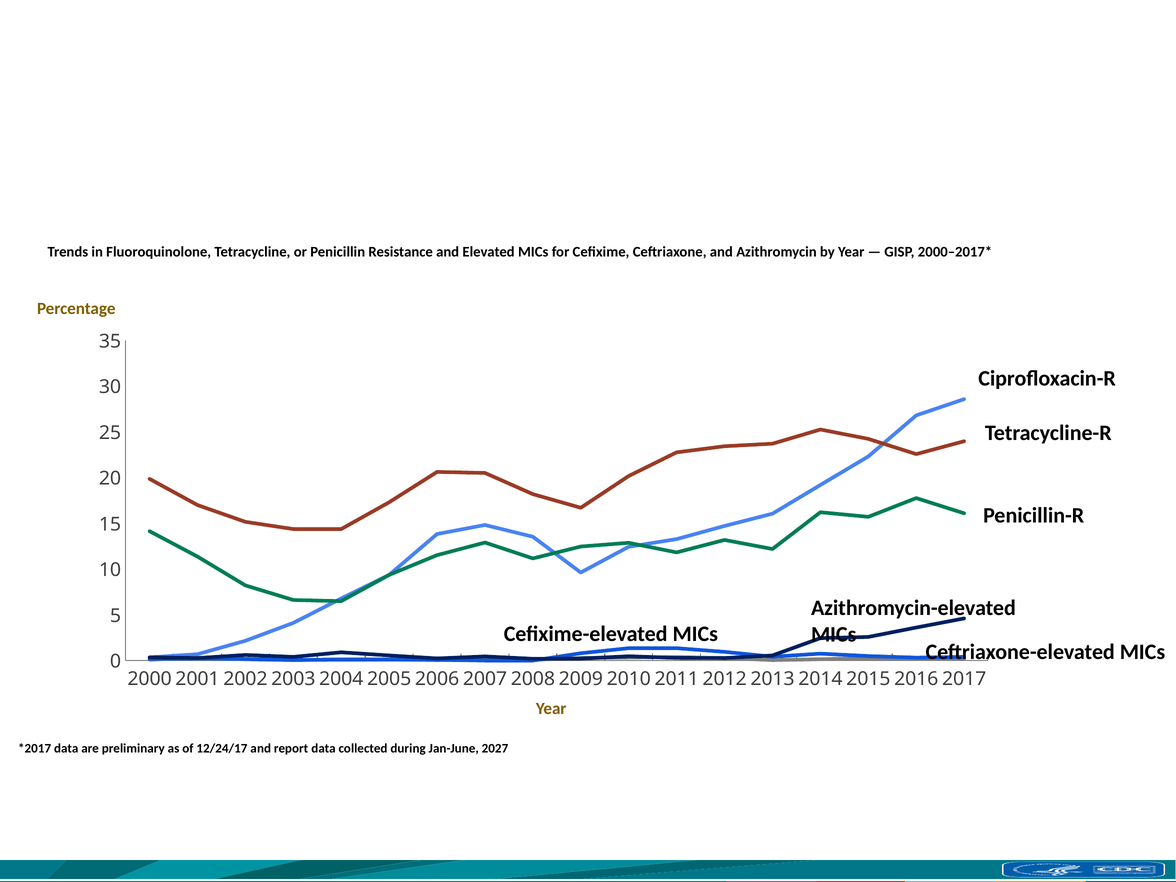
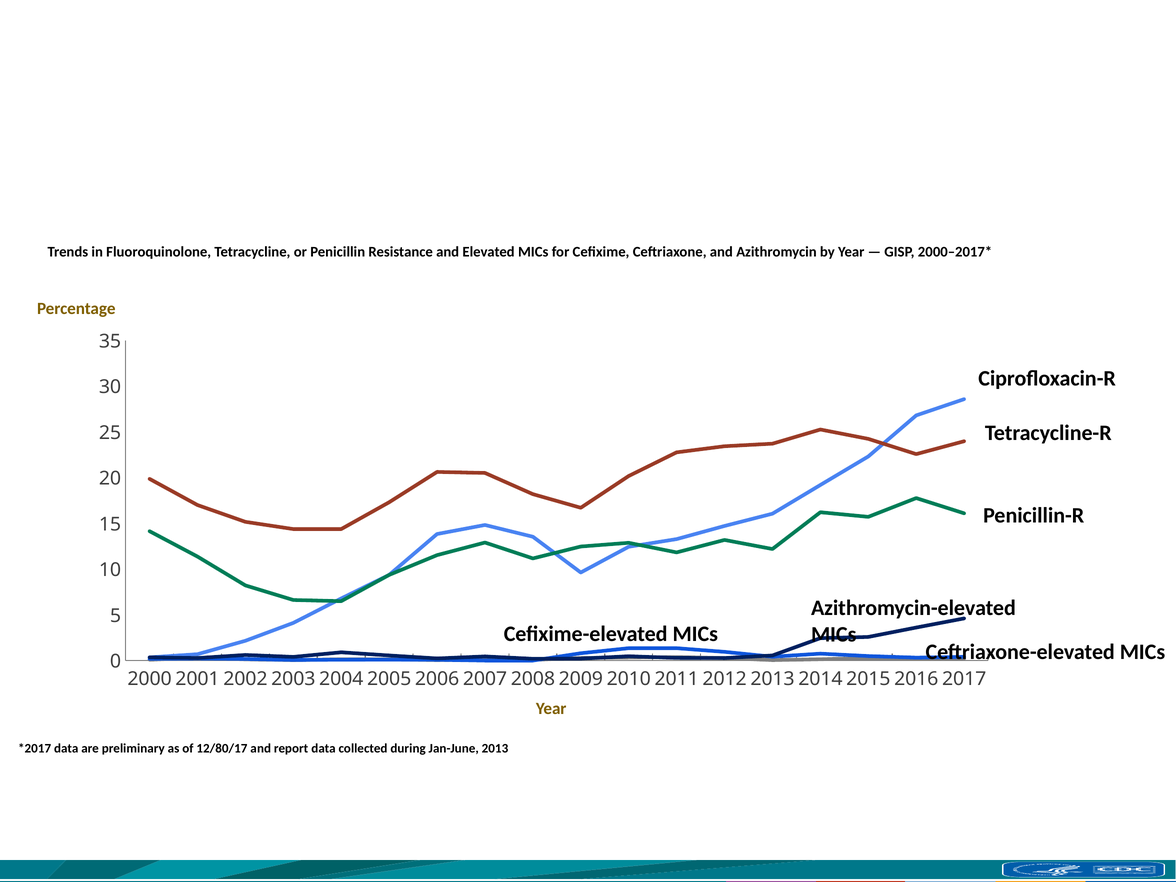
12/24/17: 12/24/17 -> 12/80/17 (222, 749)
2027: 2027 -> 2013 (495, 749)
